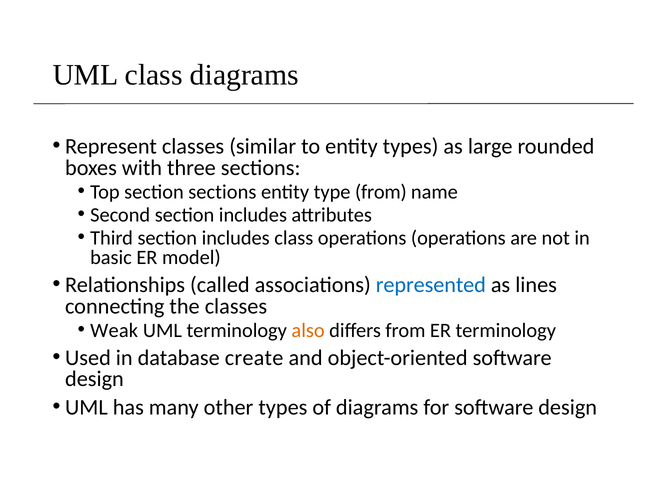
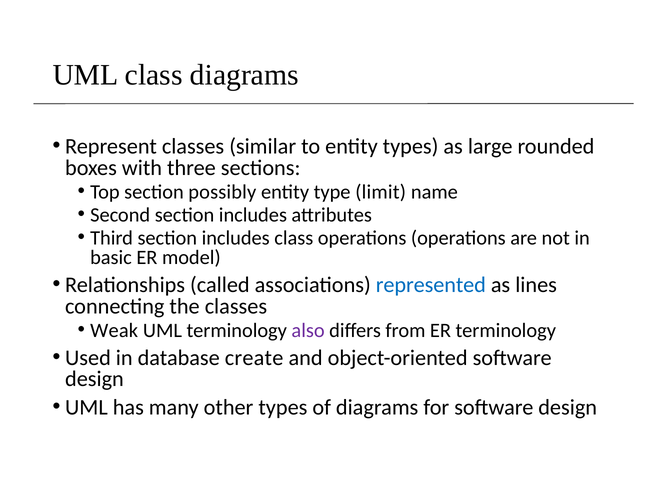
section sections: sections -> possibly (222, 192)
type from: from -> limit (381, 192)
also colour: orange -> purple (308, 330)
